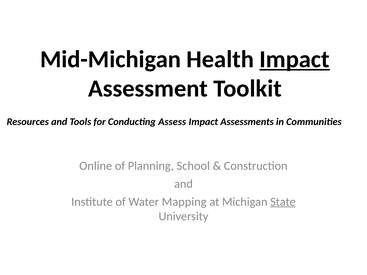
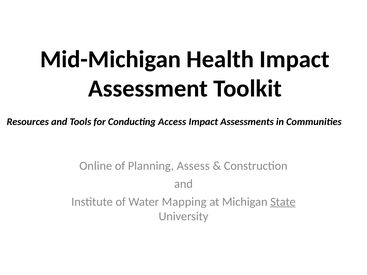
Impact underline: present -> none (295, 59)
Assess: Assess -> Access (172, 122)
School: School -> Assess (193, 166)
